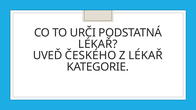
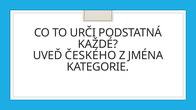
LÉKAŘ: LÉKAŘ -> KAŽDÉ (98, 44)
Z LÉKAŘ: LÉKAŘ -> JMÉNA (146, 56)
